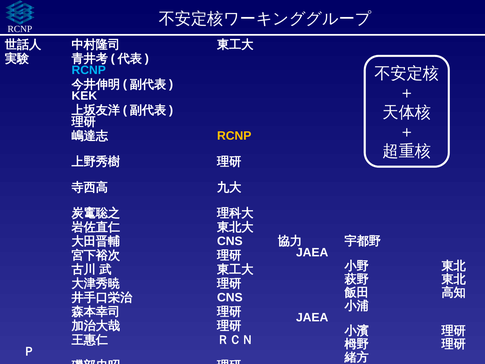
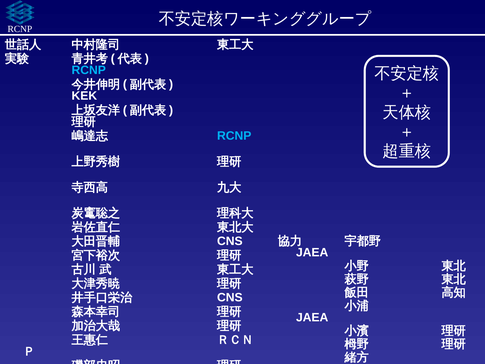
RCNP colour: yellow -> light blue (234, 136)
